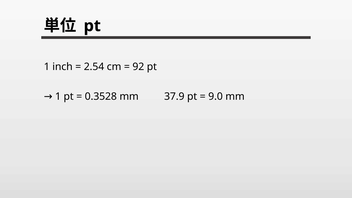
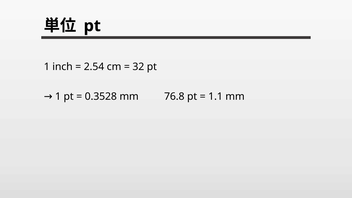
92: 92 -> 32 (138, 67)
37.9: 37.9 -> 76.8 (174, 96)
9.0: 9.0 -> 1.1 (216, 96)
